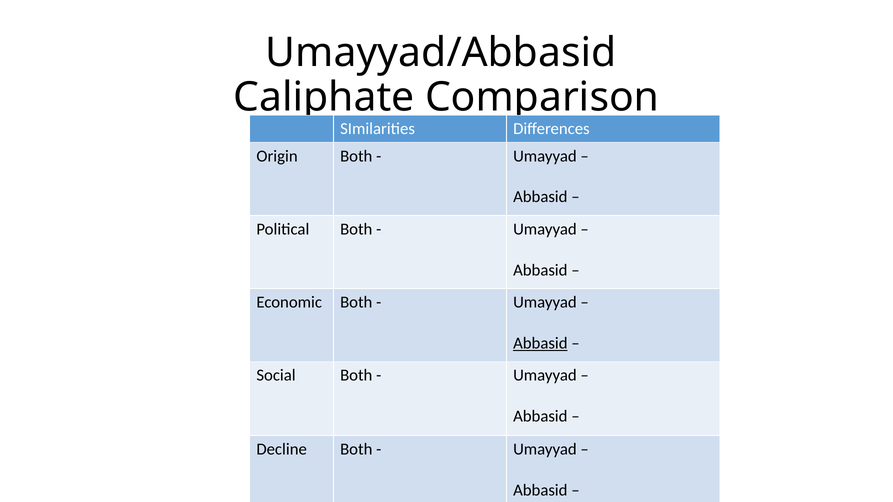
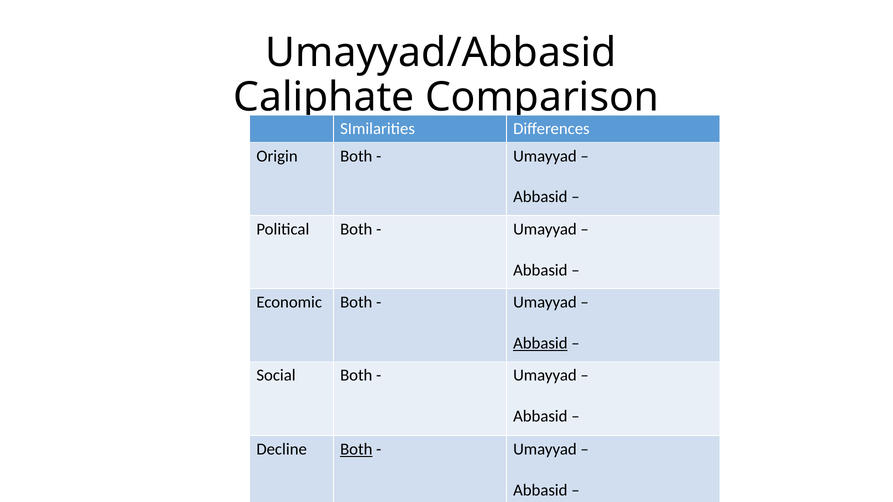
Both underline: none -> present (356, 449)
